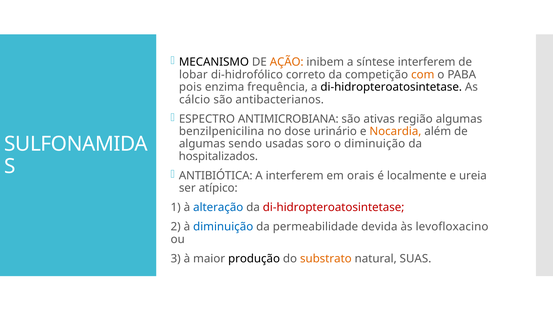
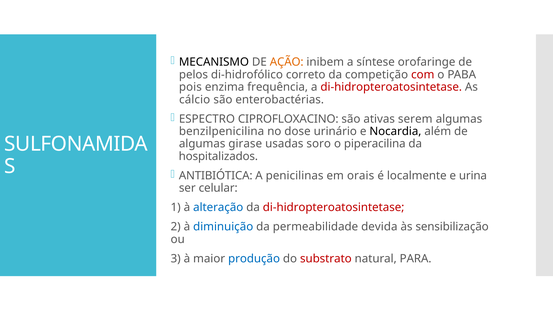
síntese interferem: interferem -> orofaringe (427, 62)
lobar: lobar -> pelos (193, 75)
com colour: orange -> red (423, 75)
di-hidropteroatosintetase colour: black -> red (391, 87)
antibacterianos: antibacterianos -> enterobactérias (280, 100)
ANTIMICROBIANA: ANTIMICROBIANA -> CIPROFLOXACINO (288, 119)
região: região -> serem (415, 119)
Nocardia colour: orange -> black (395, 131)
sendo: sendo -> girase (245, 144)
o diminuição: diminuição -> piperacilina (375, 144)
A interferem: interferem -> penicilinas (295, 176)
ureia: ureia -> urina (473, 176)
atípico: atípico -> celular (218, 188)
levofloxacino: levofloxacino -> sensibilização (452, 227)
produção colour: black -> blue (254, 259)
substrato colour: orange -> red (326, 259)
SUAS: SUAS -> PARA (416, 259)
